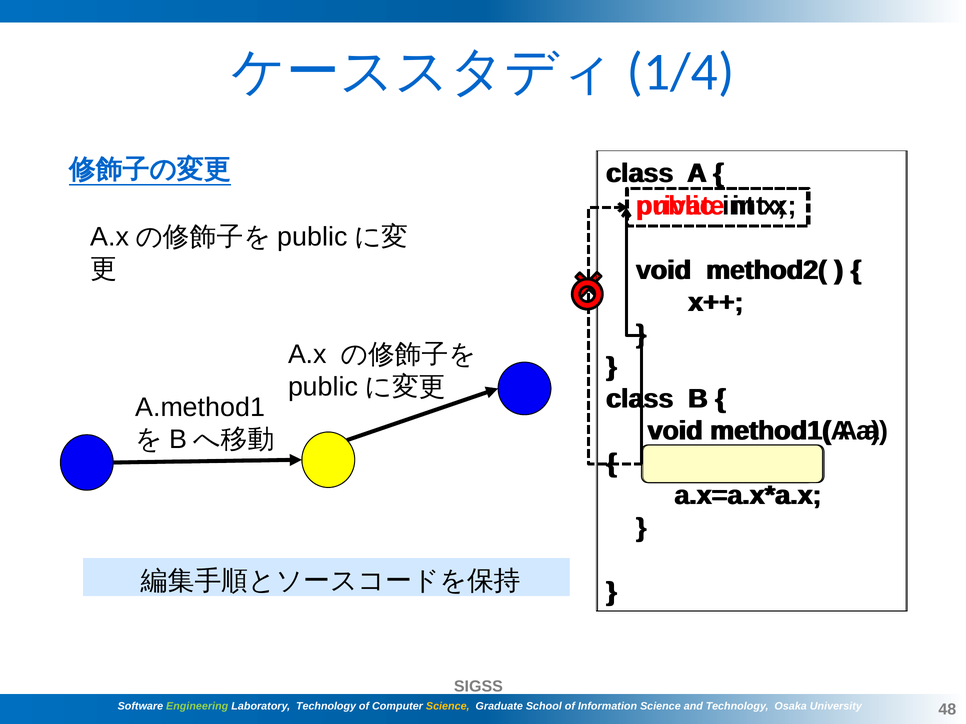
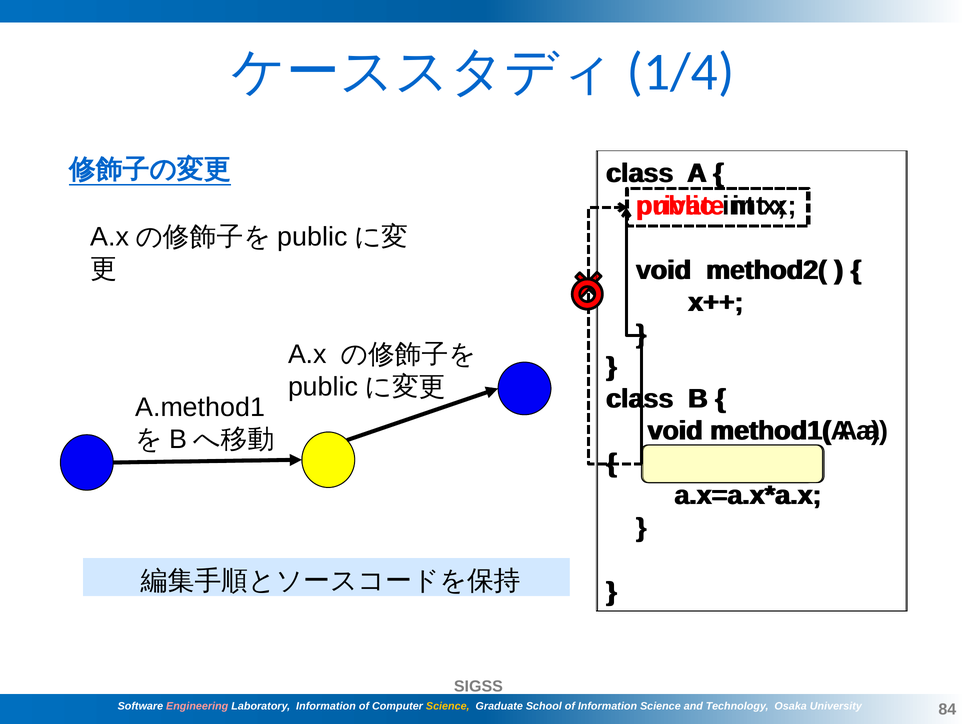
Engineering colour: light green -> pink (197, 707)
Laboratory Technology: Technology -> Information (326, 707)
48: 48 -> 84 (947, 710)
